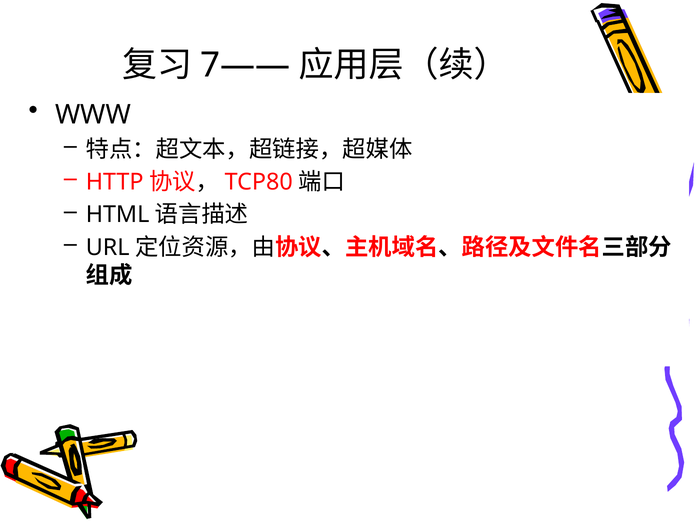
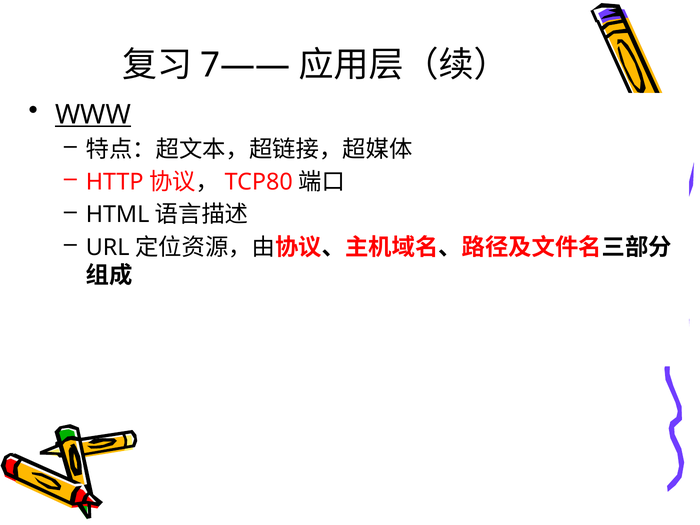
WWW underline: none -> present (93, 115)
